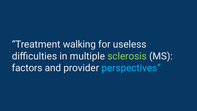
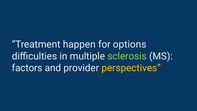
walking: walking -> happen (79, 44)
useless: useless -> options (130, 44)
perspectives colour: light blue -> yellow (131, 68)
